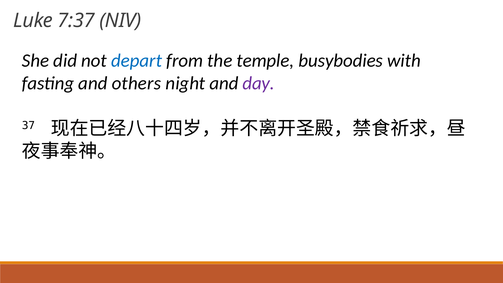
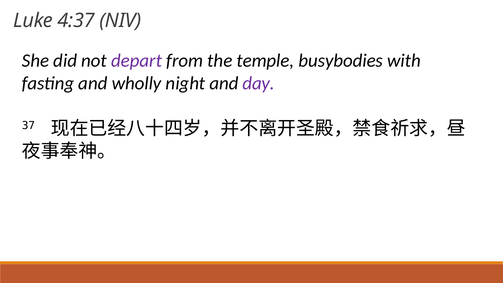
7:37: 7:37 -> 4:37 (76, 21)
depart colour: blue -> purple (137, 61)
others: others -> wholly (137, 83)
